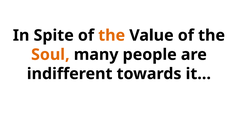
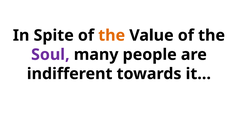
Soul colour: orange -> purple (50, 55)
